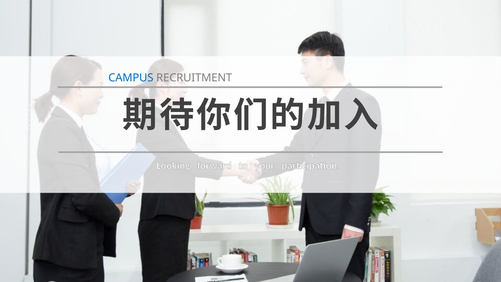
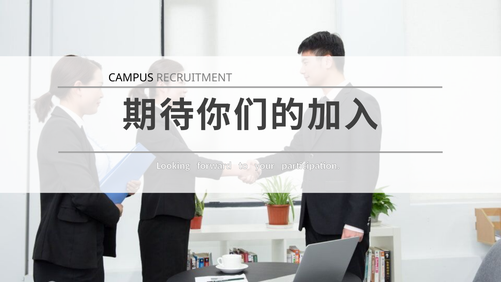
CAMPUS colour: blue -> black (131, 78)
